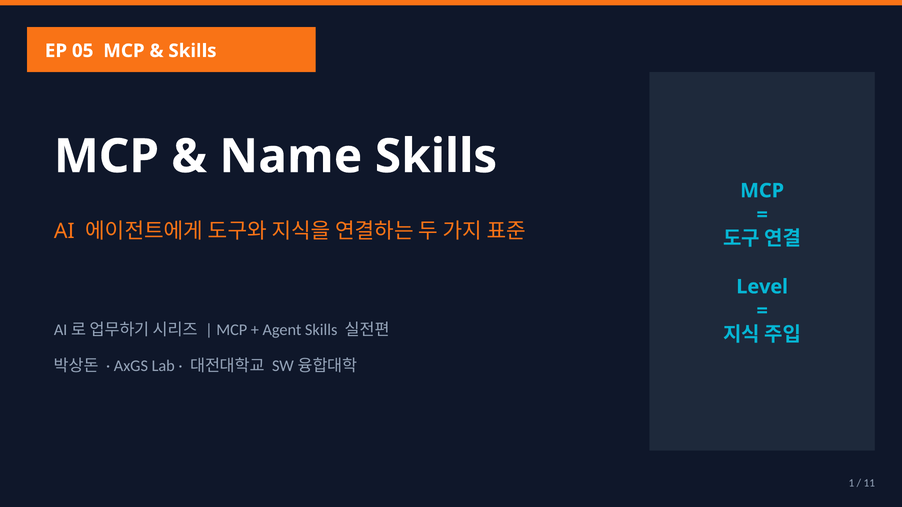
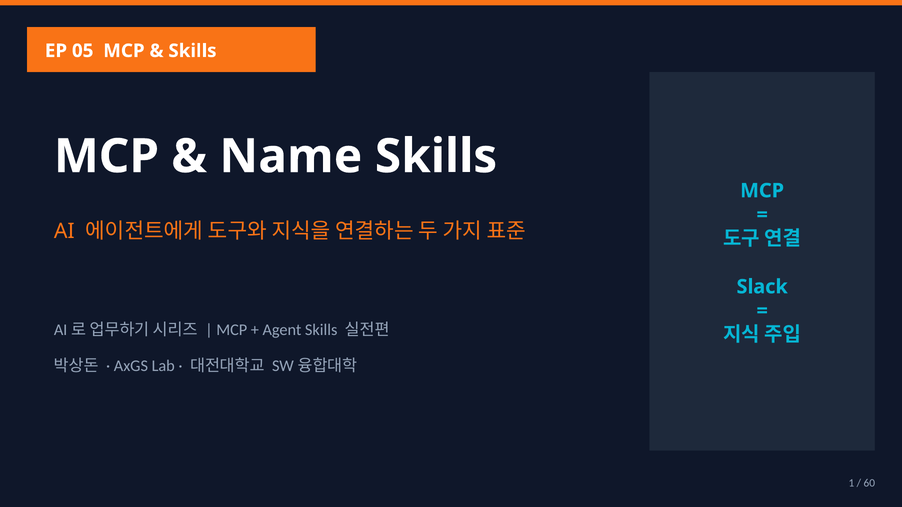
Level: Level -> Slack (762, 287)
11: 11 -> 60 (869, 483)
